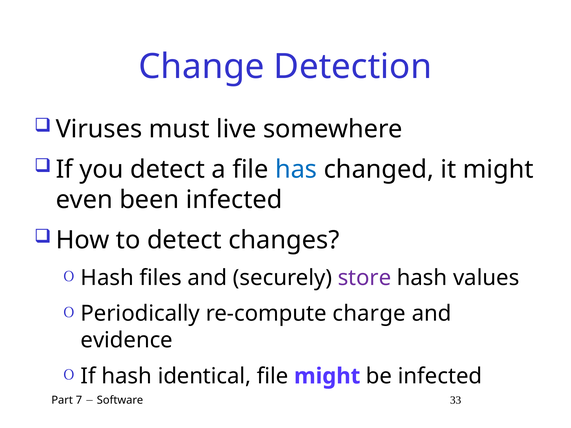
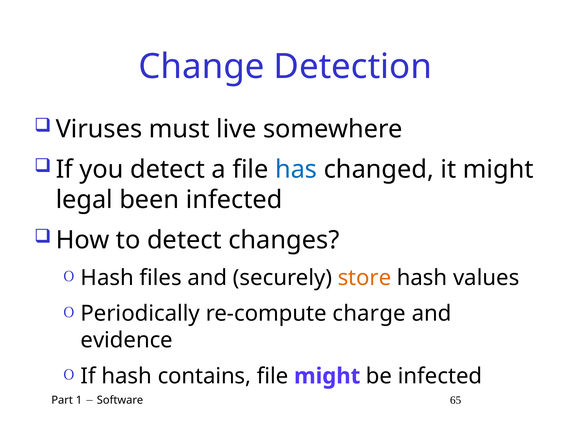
even: even -> legal (84, 200)
store colour: purple -> orange (364, 278)
identical: identical -> contains (204, 376)
7: 7 -> 1 (79, 400)
33: 33 -> 65 (456, 400)
